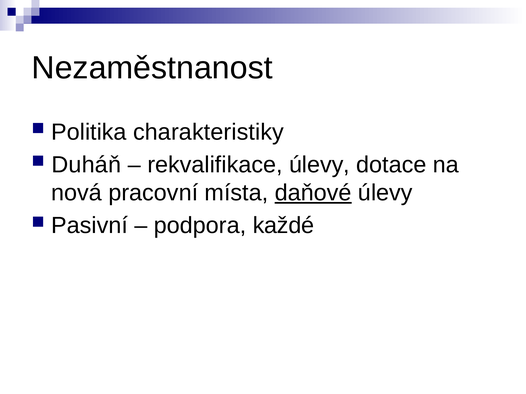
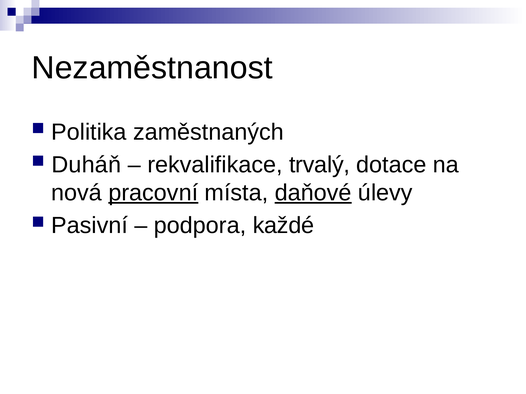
charakteristiky: charakteristiky -> zaměstnaných (208, 132)
rekvalifikace úlevy: úlevy -> trvalý (319, 165)
pracovní underline: none -> present (153, 193)
